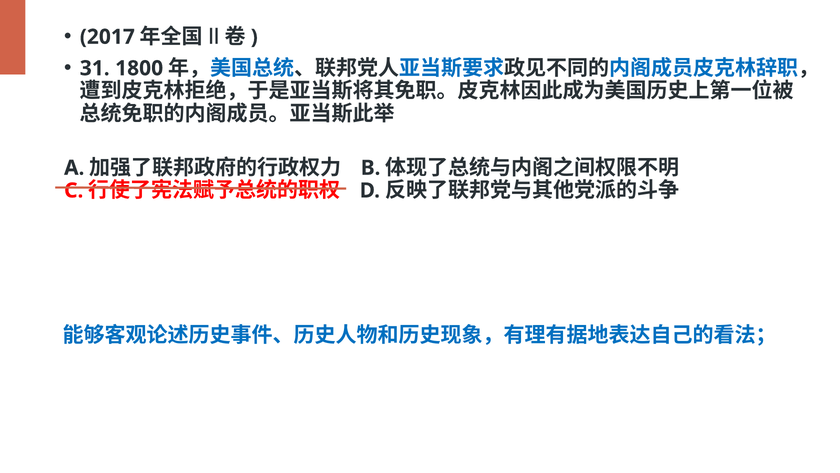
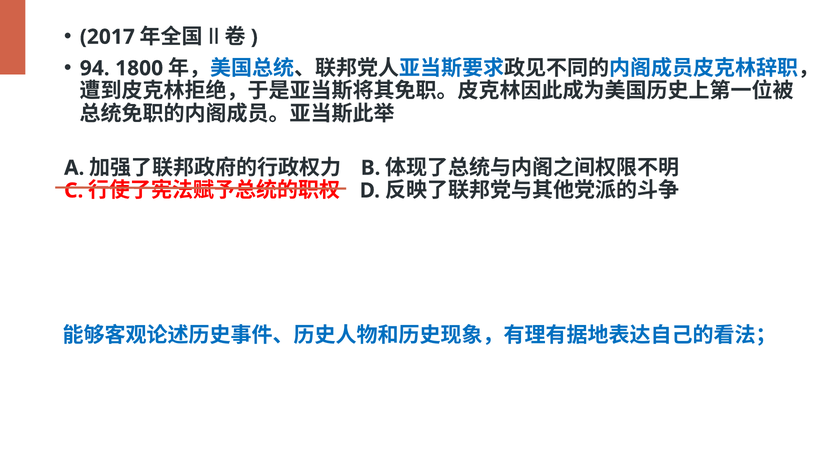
31: 31 -> 94 (95, 68)
